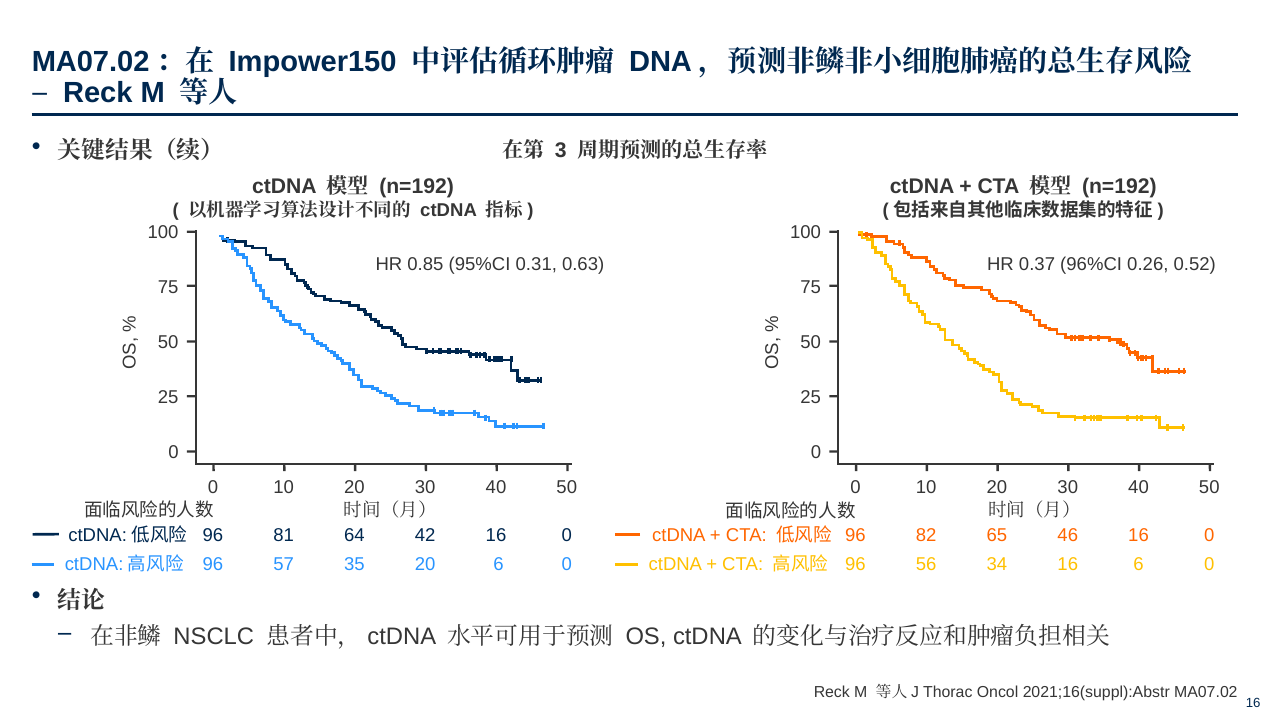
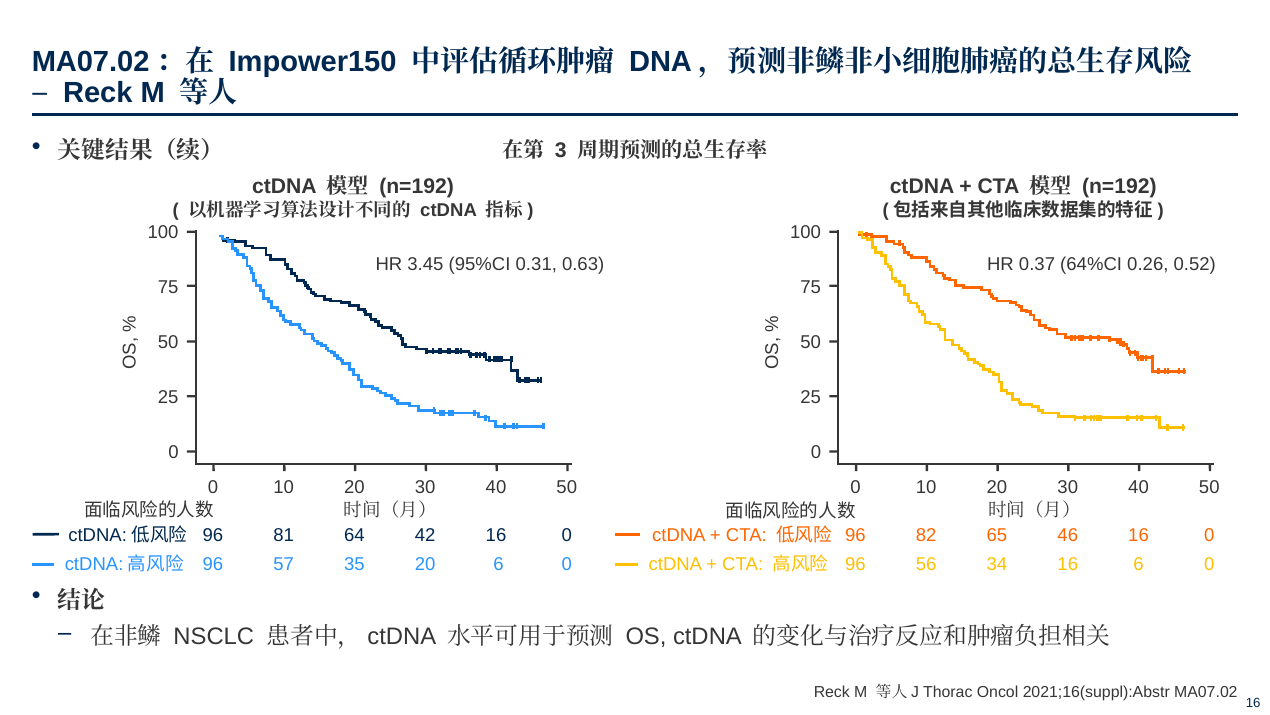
0.85: 0.85 -> 3.45 (425, 264)
96%CI: 96%CI -> 64%CI (1091, 264)
